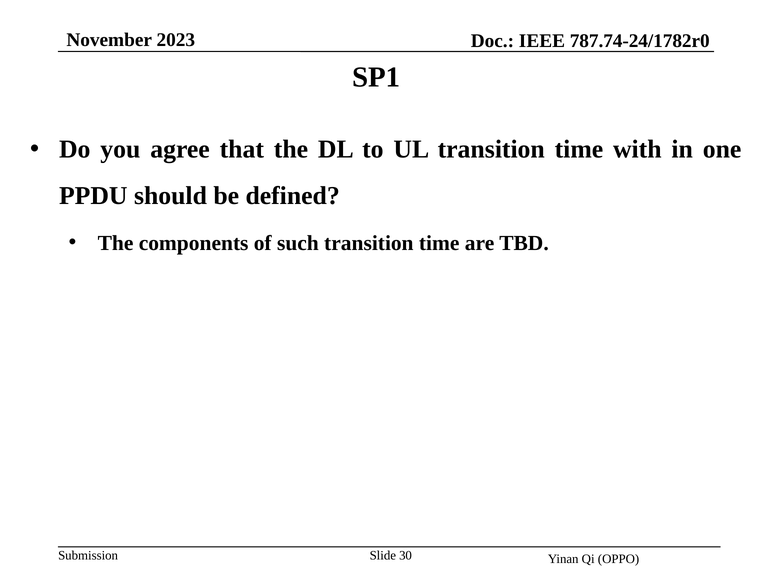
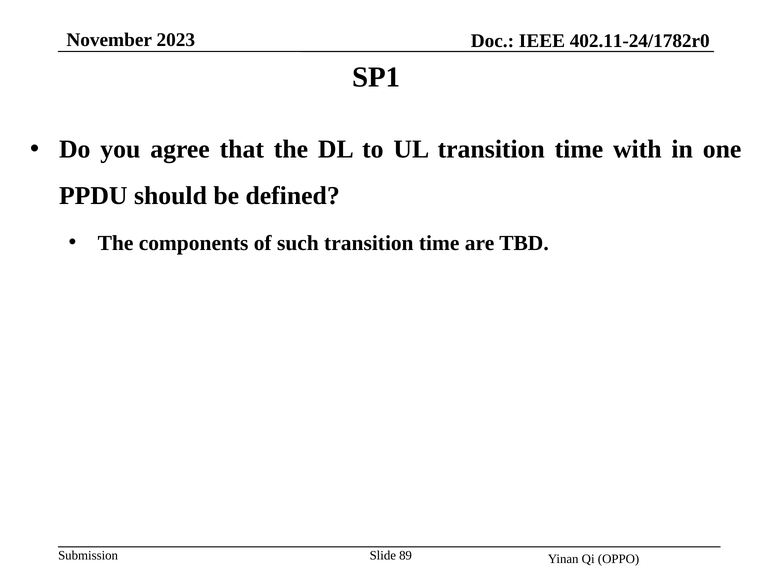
787.74-24/1782r0: 787.74-24/1782r0 -> 402.11-24/1782r0 (640, 41)
30: 30 -> 89 (406, 555)
